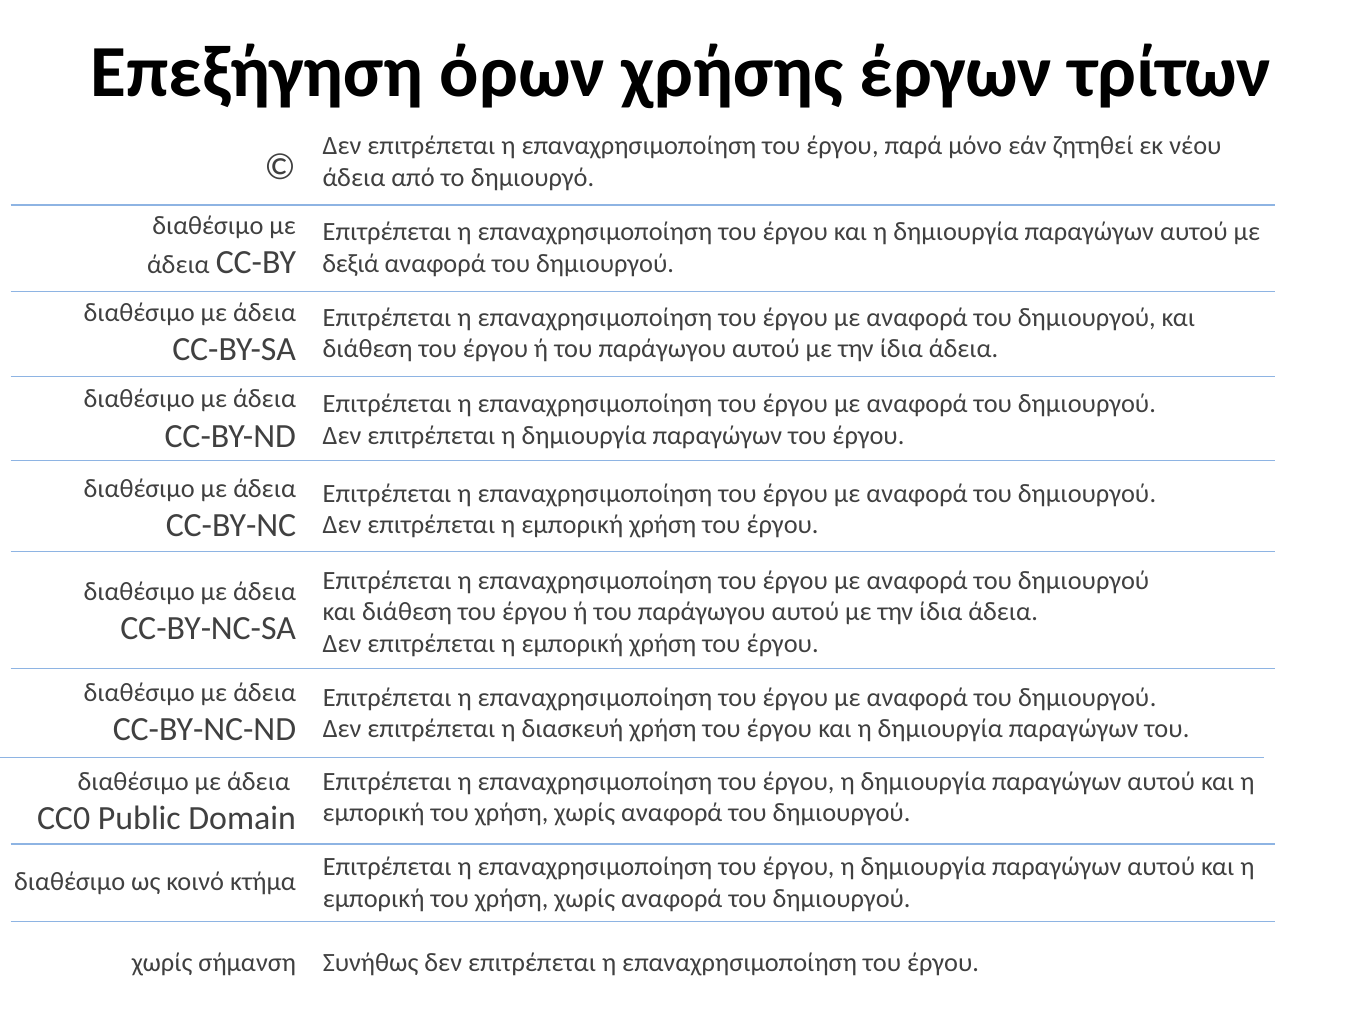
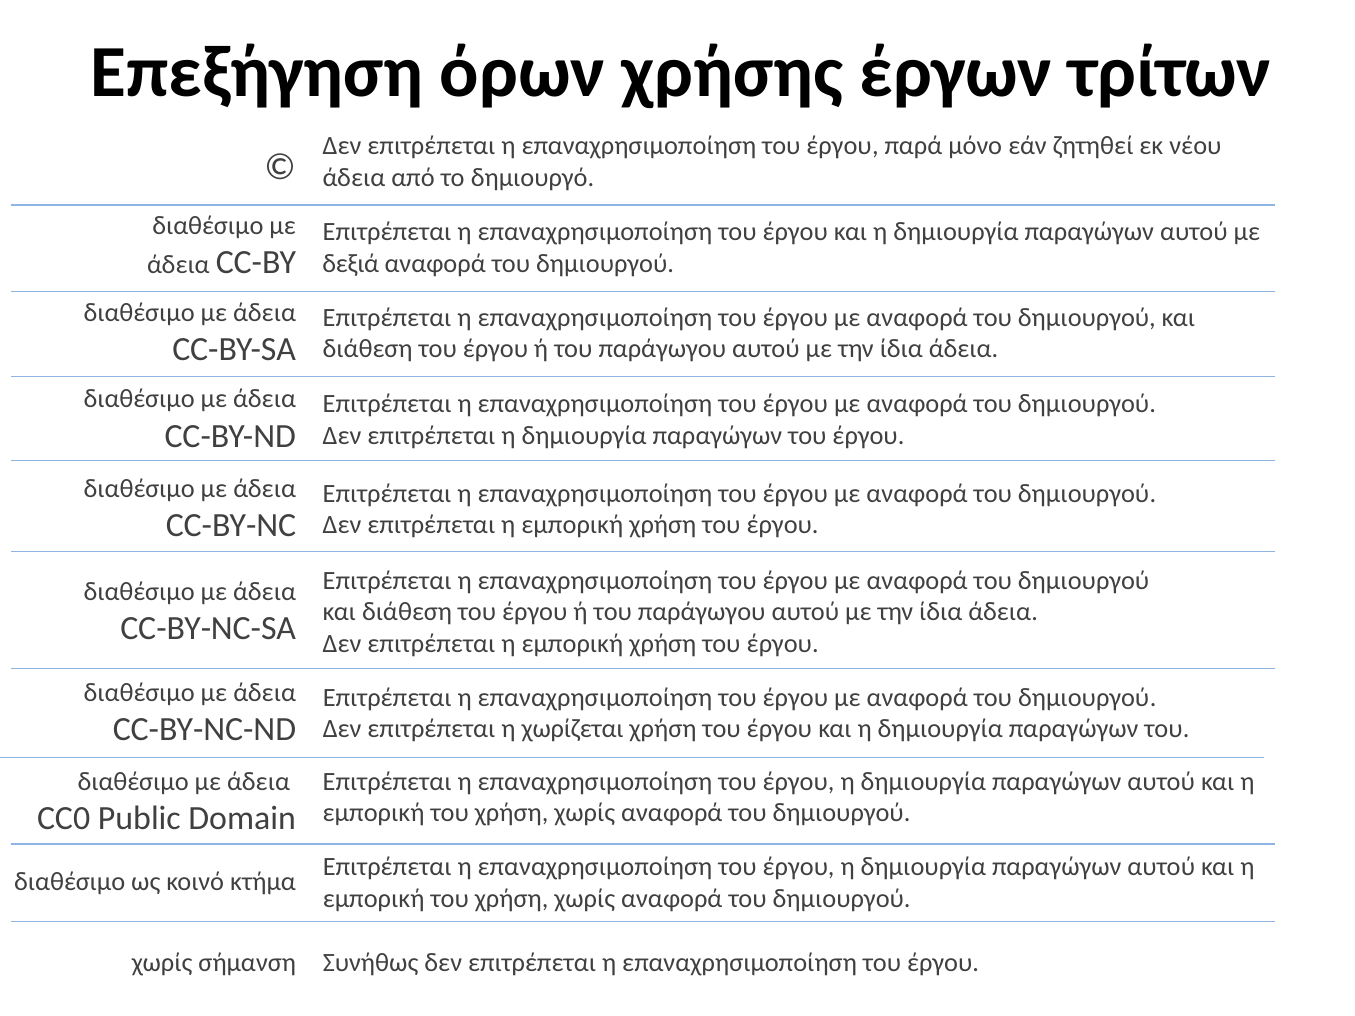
διασκευή: διασκευή -> χωρίζεται (573, 729)
